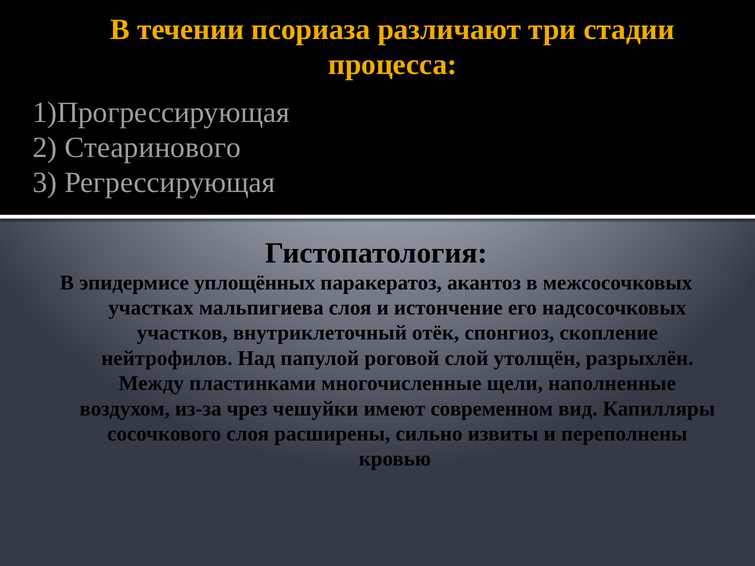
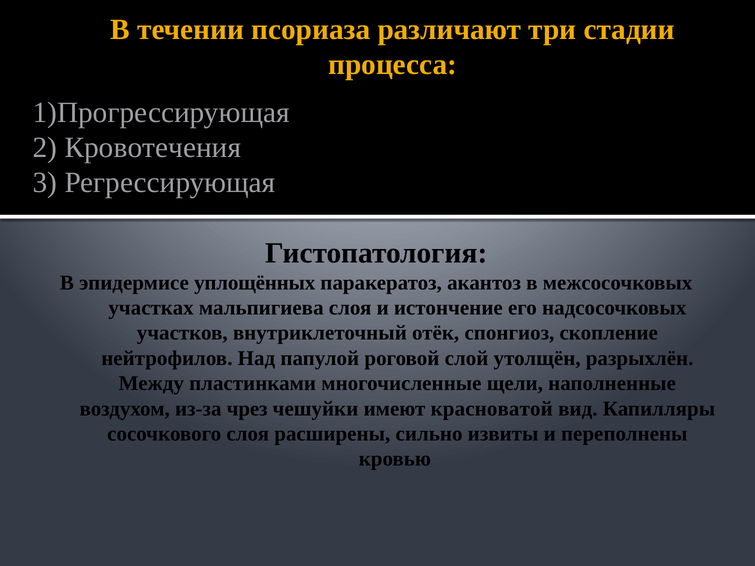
Стеаринового: Стеаринового -> Кровотечения (153, 148)
современном: современном -> красноватой (492, 409)
